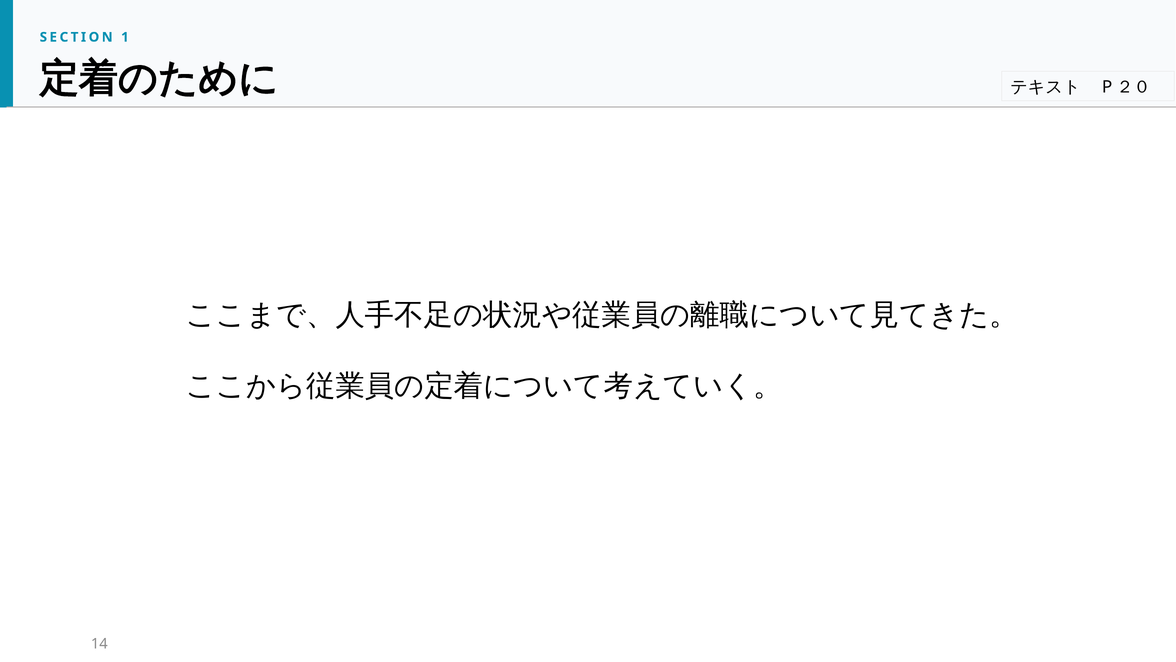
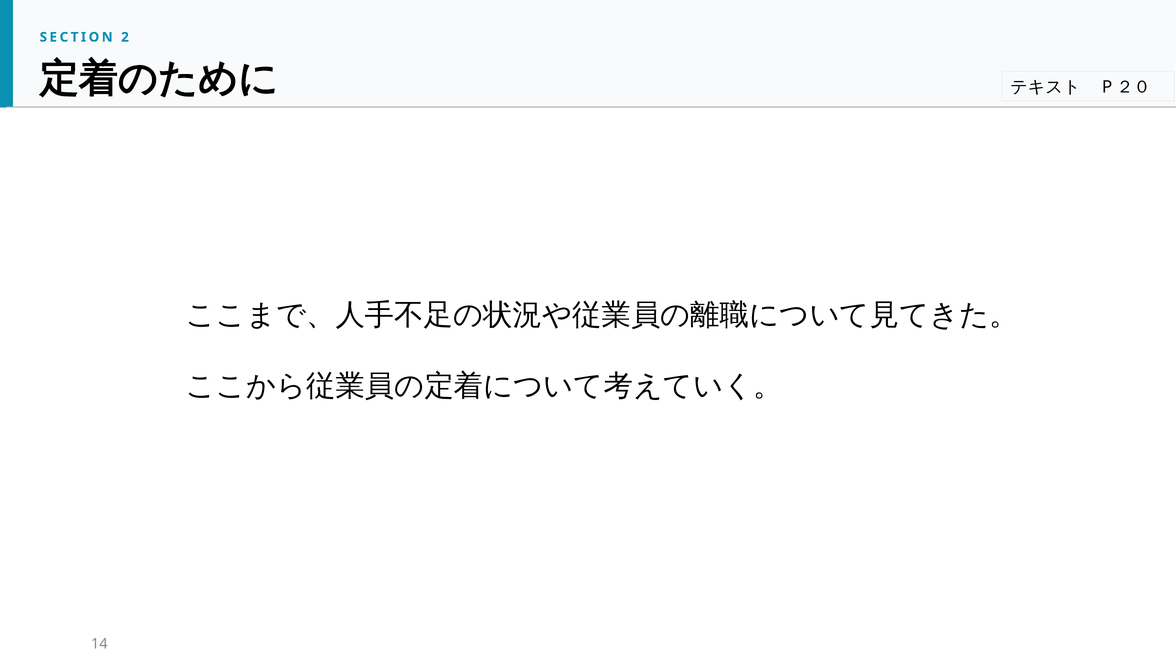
1: 1 -> 2 (125, 37)
